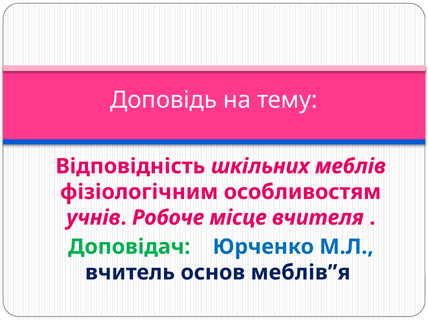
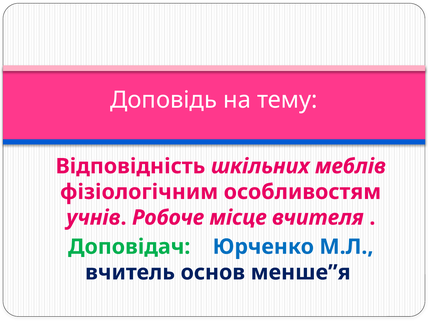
меблів”я: меблів”я -> менше”я (301, 272)
